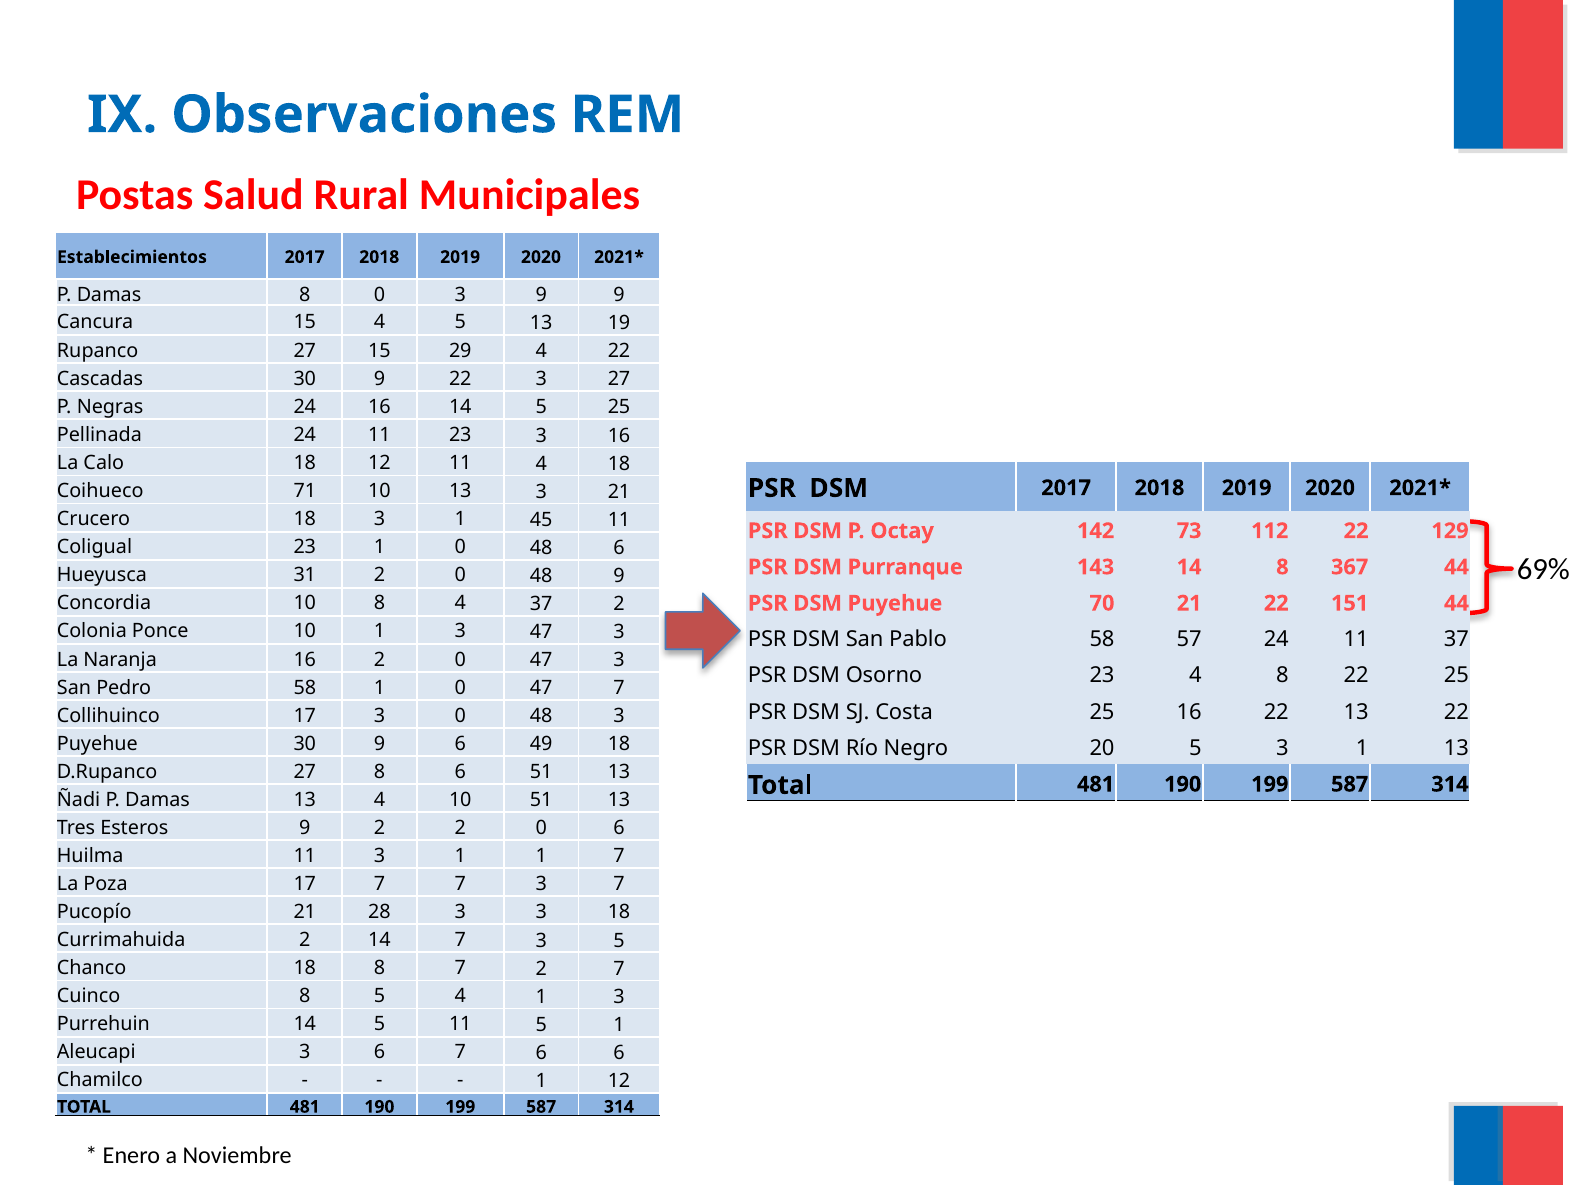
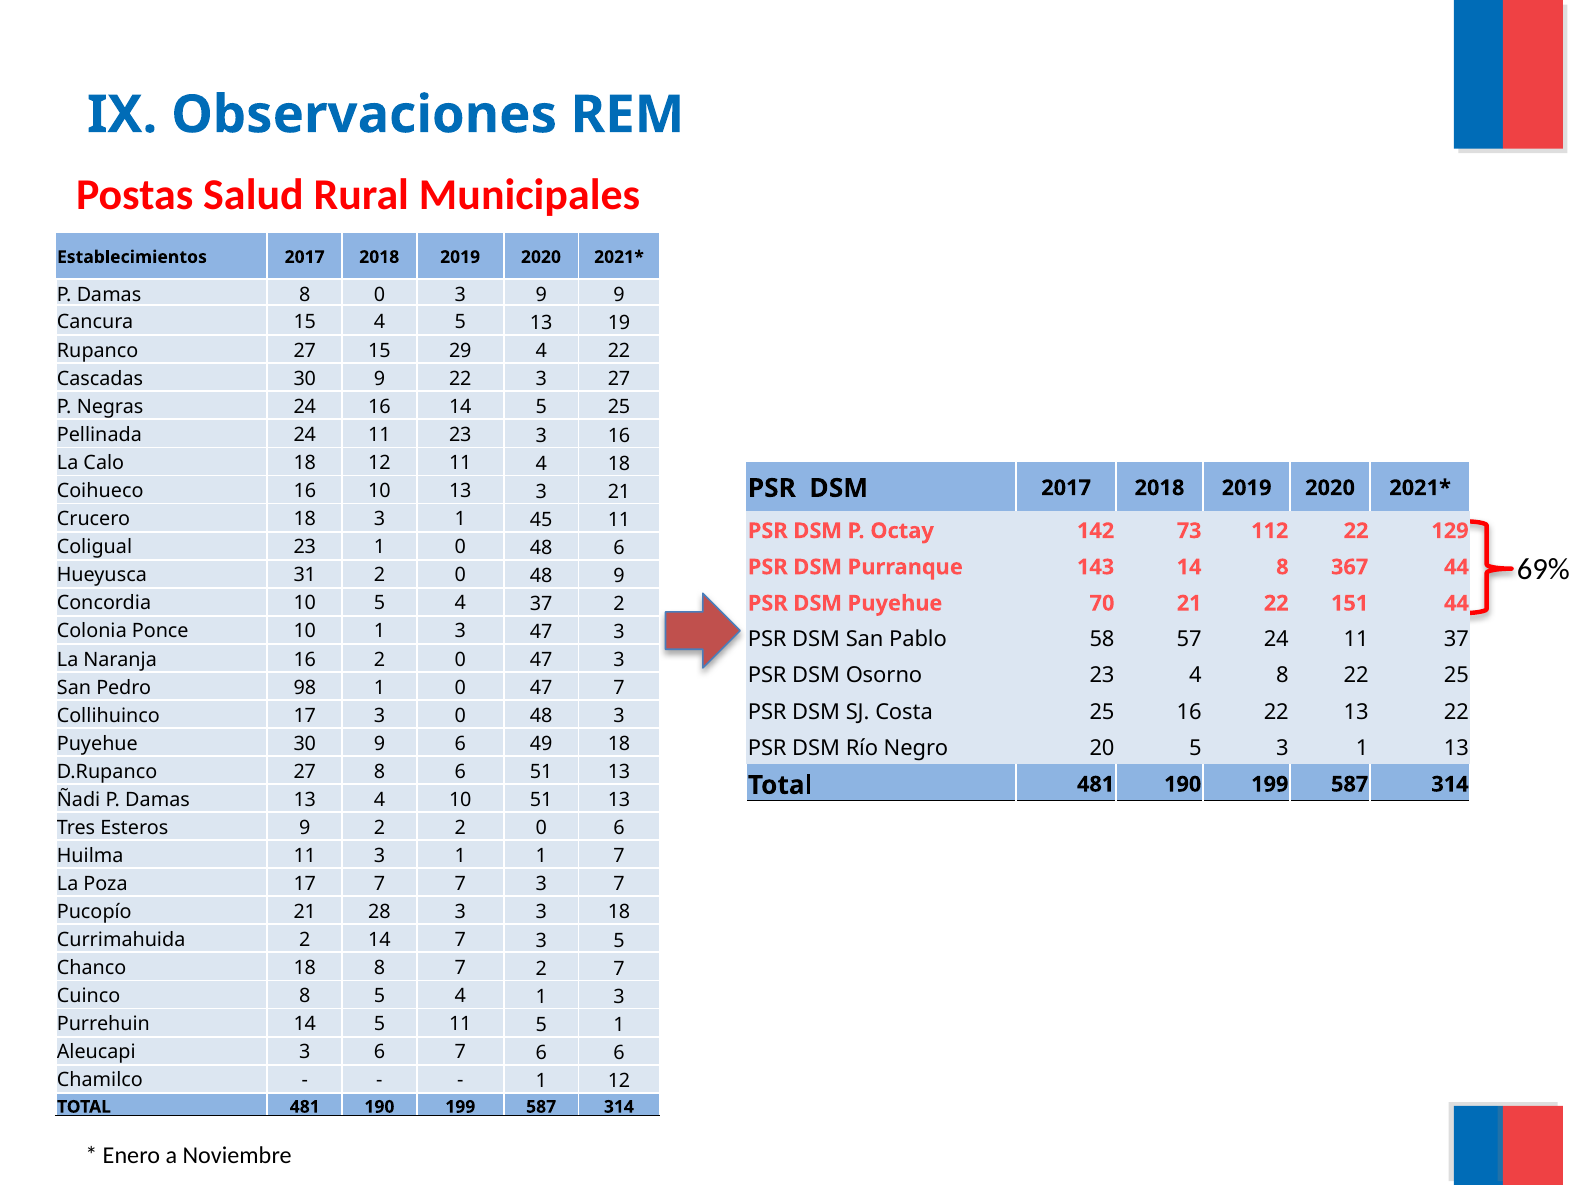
Coihueco 71: 71 -> 16 (305, 491)
10 8: 8 -> 5 (380, 603)
Pedro 58: 58 -> 98 (305, 688)
